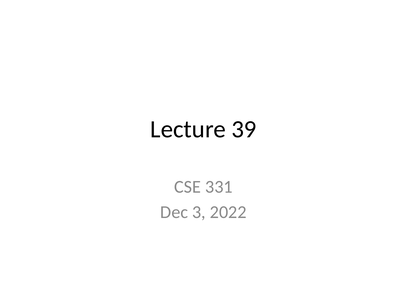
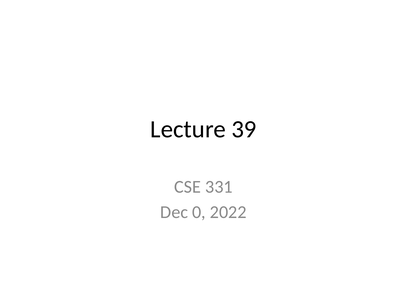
3: 3 -> 0 (199, 212)
